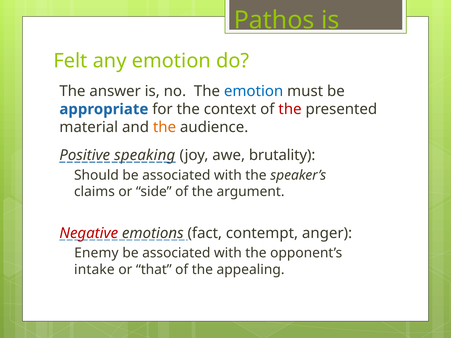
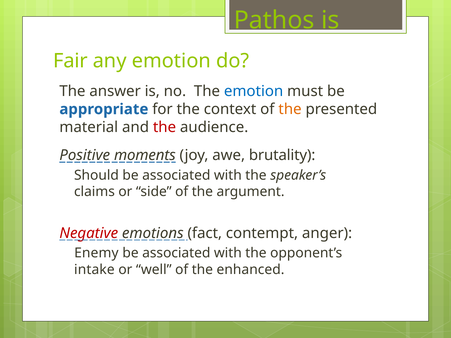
Felt: Felt -> Fair (71, 61)
the colour: red -> orange (290, 109)
the colour: orange -> red (164, 127)
speaking: speaking -> moments (145, 155)
that: that -> well (154, 270)
appealing: appealing -> enhanced (251, 270)
